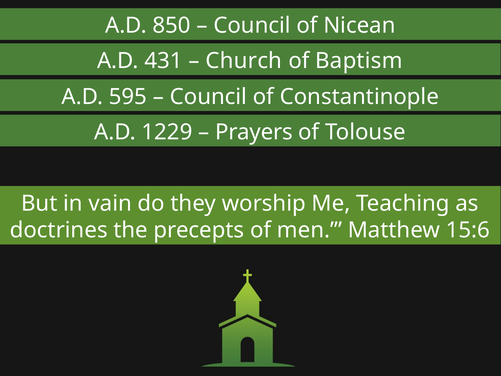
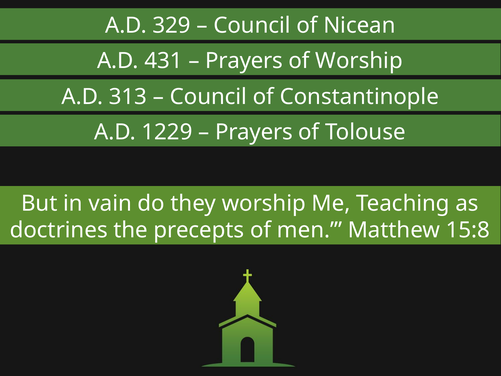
850: 850 -> 329 (172, 26)
Church: Church -> Prayers (244, 61)
of Baptism: Baptism -> Worship (359, 61)
595: 595 -> 313 (128, 97)
15:6: 15:6 -> 15:8 (468, 230)
